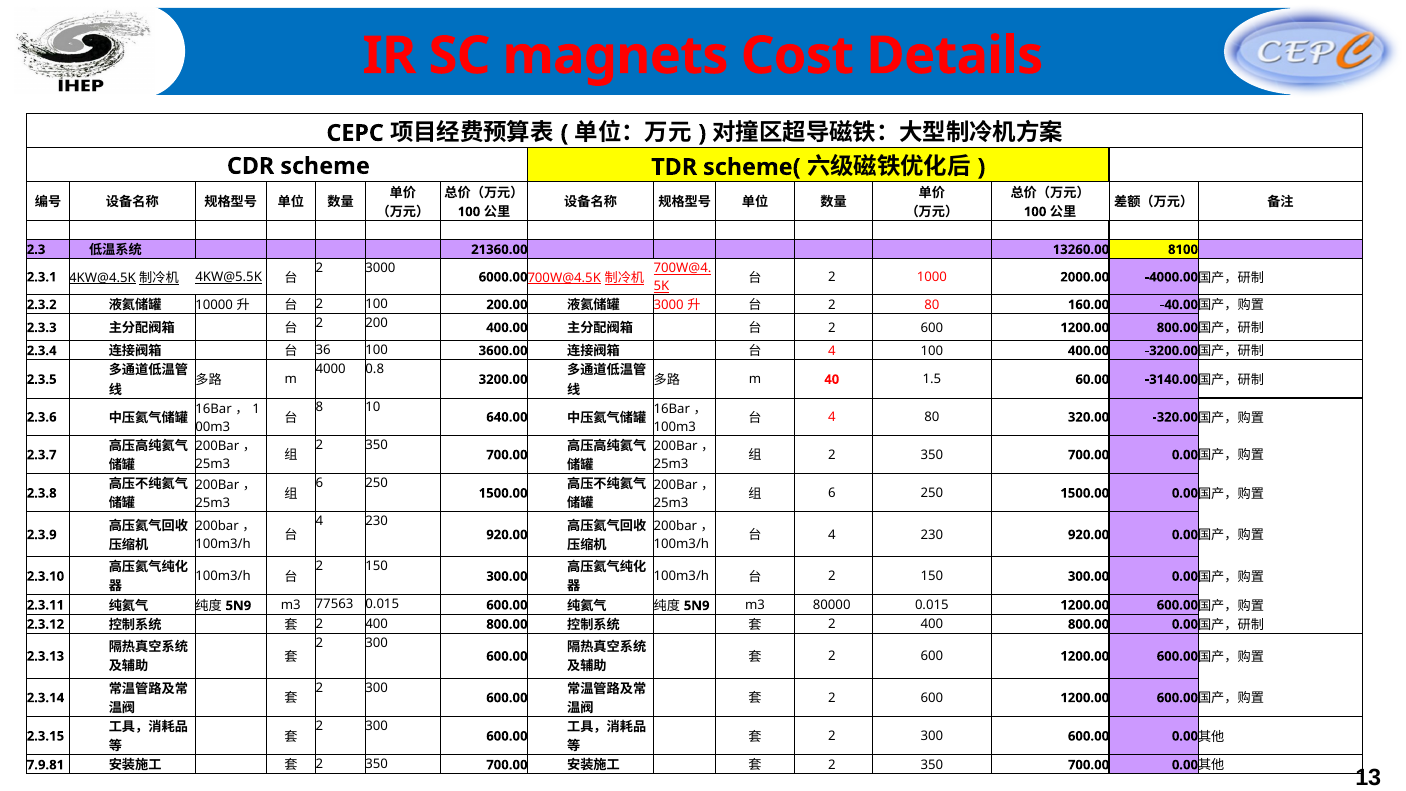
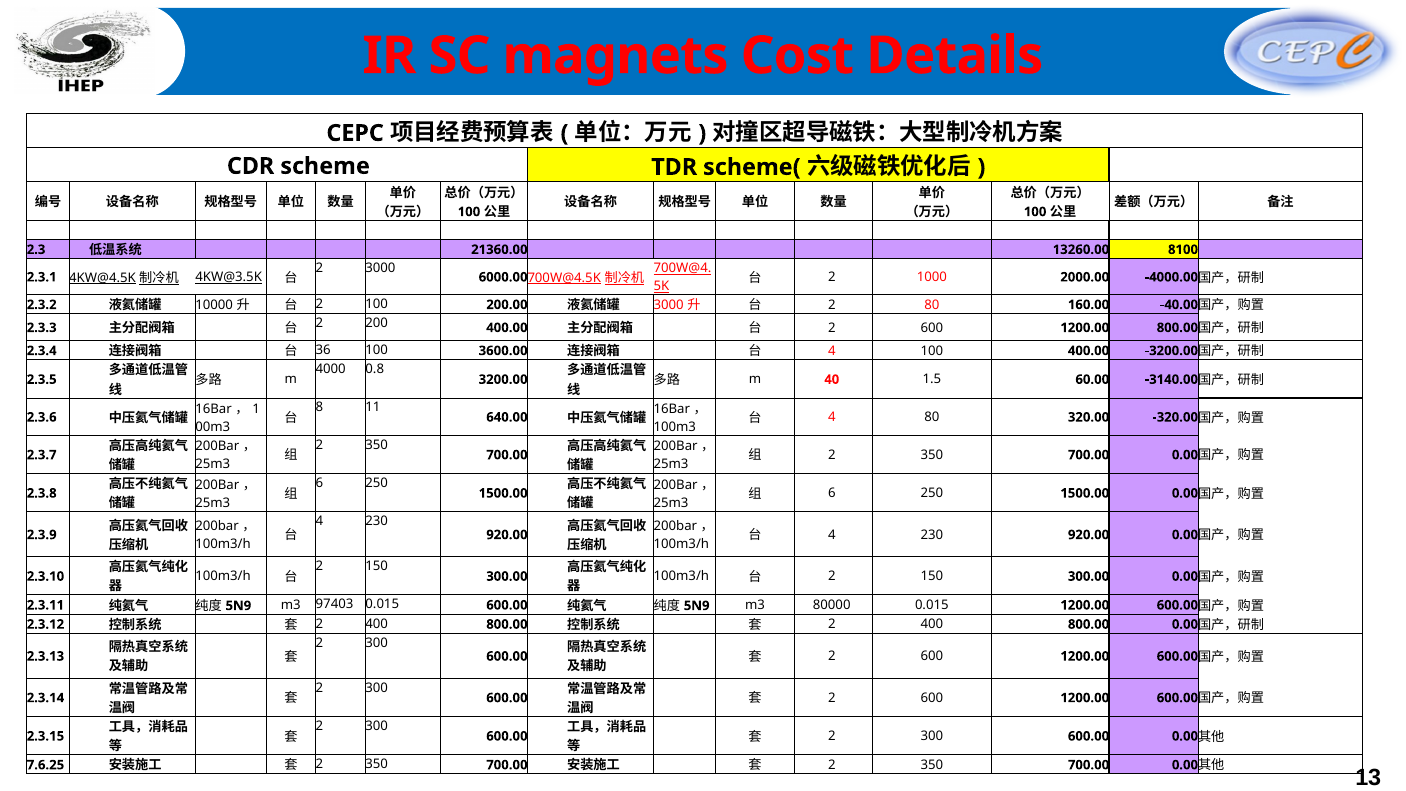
4KW@5.5K: 4KW@5.5K -> 4KW@3.5K (229, 277)
10: 10 -> 11 (373, 408)
77563: 77563 -> 97403 (335, 604)
7.9.81: 7.9.81 -> 7.6.25 (45, 765)
